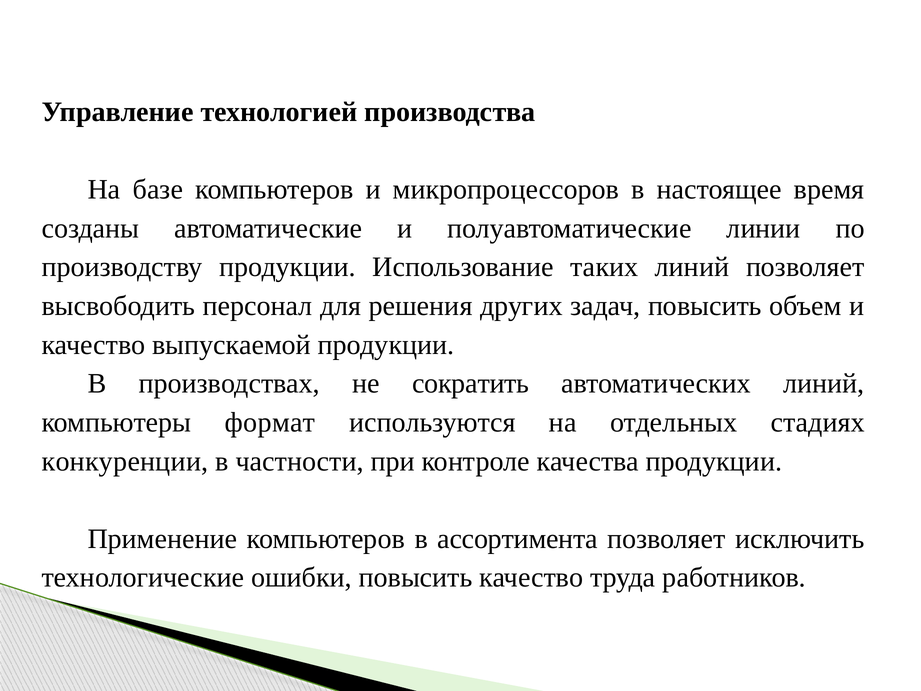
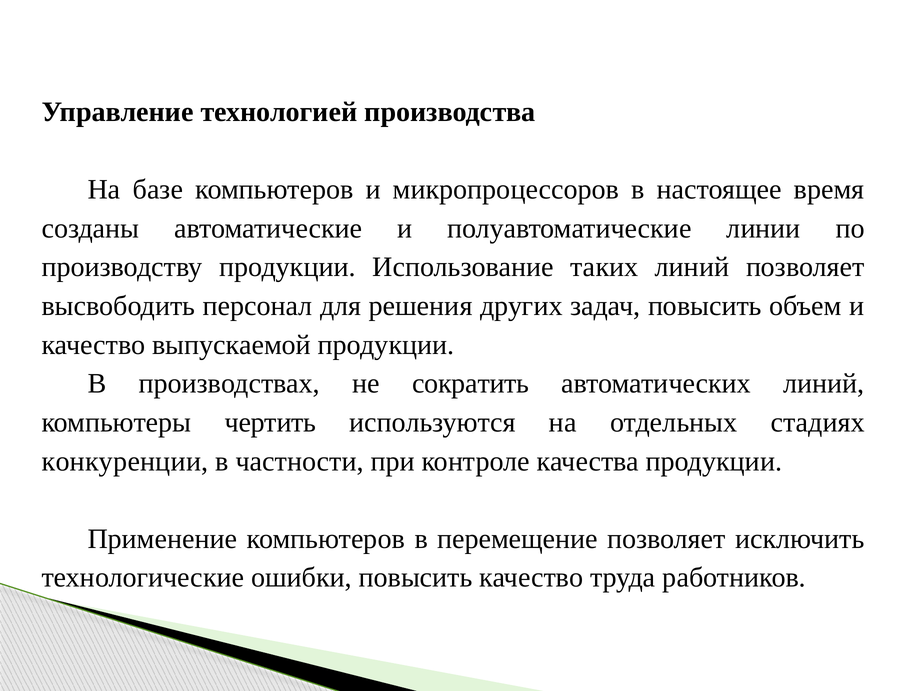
формат: формат -> чертить (270, 422)
ассортимента: ассортимента -> перемещение (517, 539)
